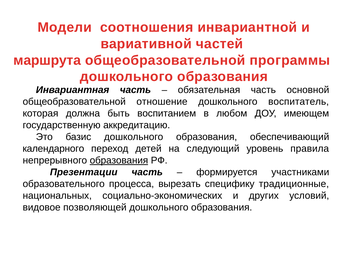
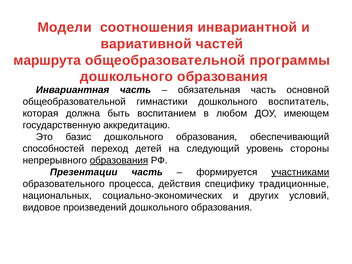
отношение: отношение -> гимнастики (162, 102)
календарного: календарного -> способностей (53, 149)
правила: правила -> стороны (310, 149)
участниками underline: none -> present (300, 172)
вырезать: вырезать -> действия (179, 184)
позволяющей: позволяющей -> произведений (95, 207)
